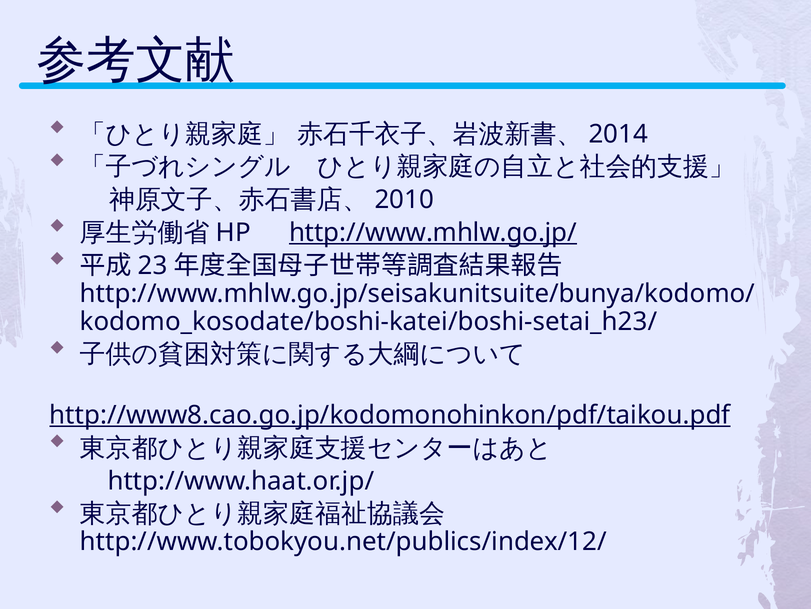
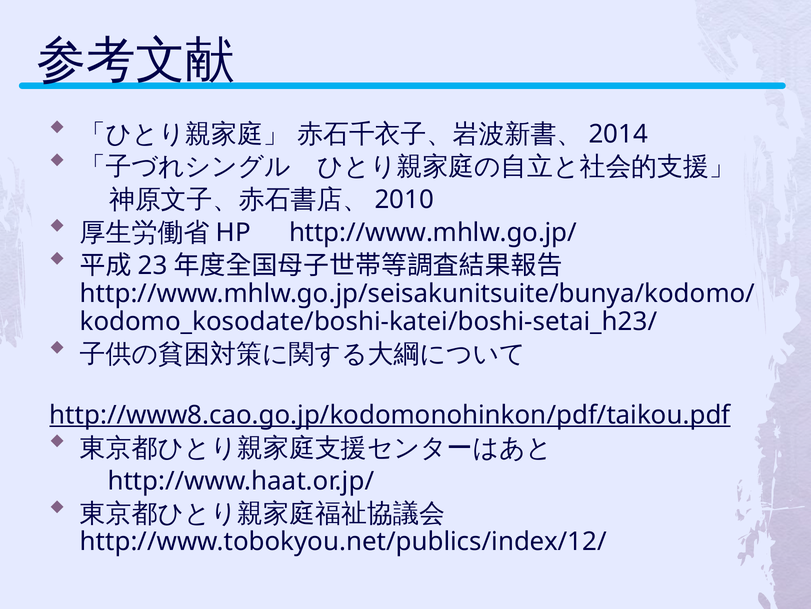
http://www.mhlw.go.jp/ underline: present -> none (433, 232)
